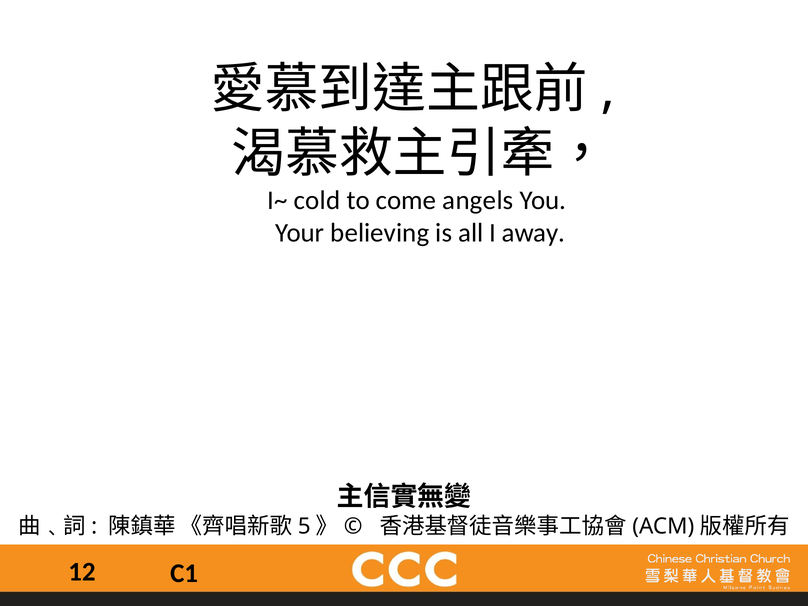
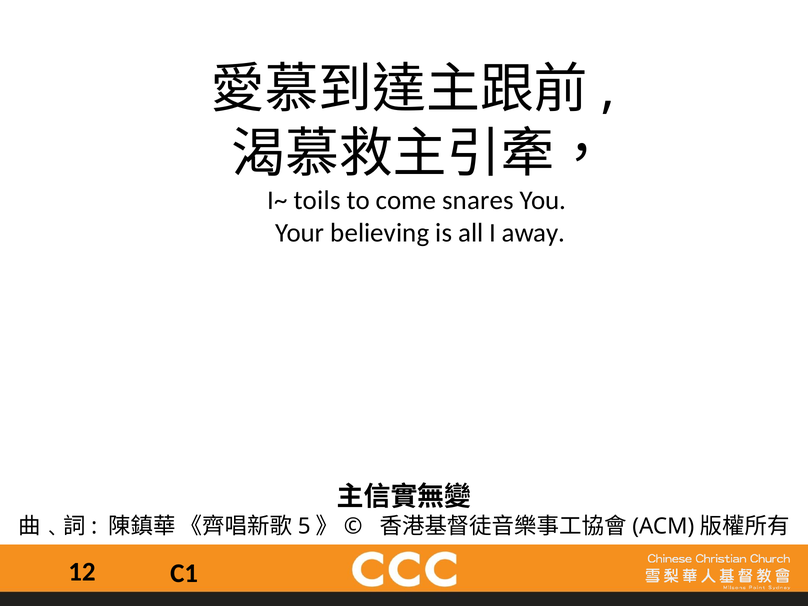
cold: cold -> toils (317, 201)
angels: angels -> snares (478, 201)
